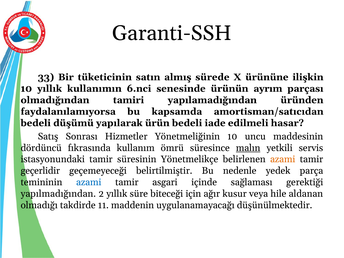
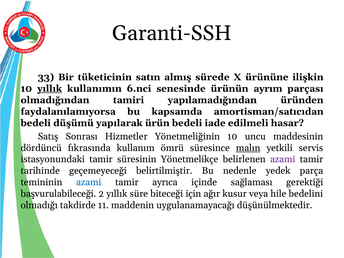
yıllık underline: none -> present (50, 89)
azami colour: orange -> purple (283, 159)
geçerlidir: geçerlidir -> tarihinde (40, 171)
asgari: asgari -> ayrıca (165, 182)
yapılmadığından: yapılmadığından -> başvurulabileceği (58, 194)
aldanan: aldanan -> bedelini (306, 194)
